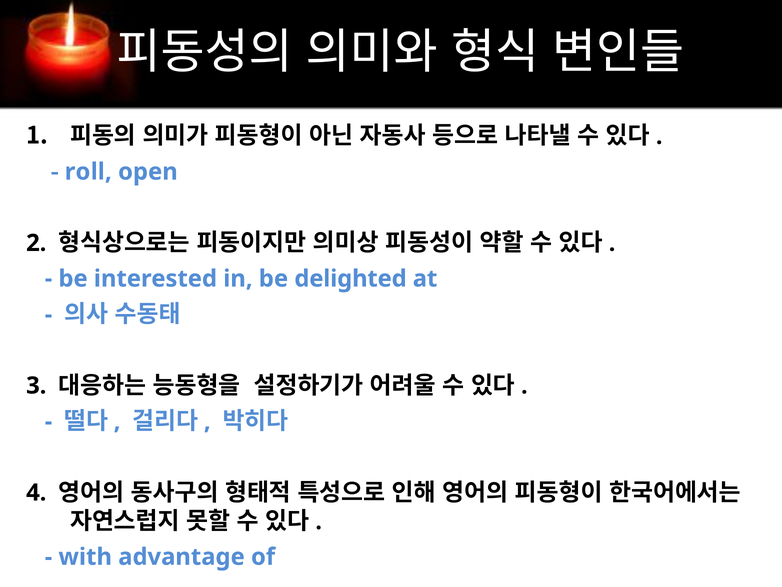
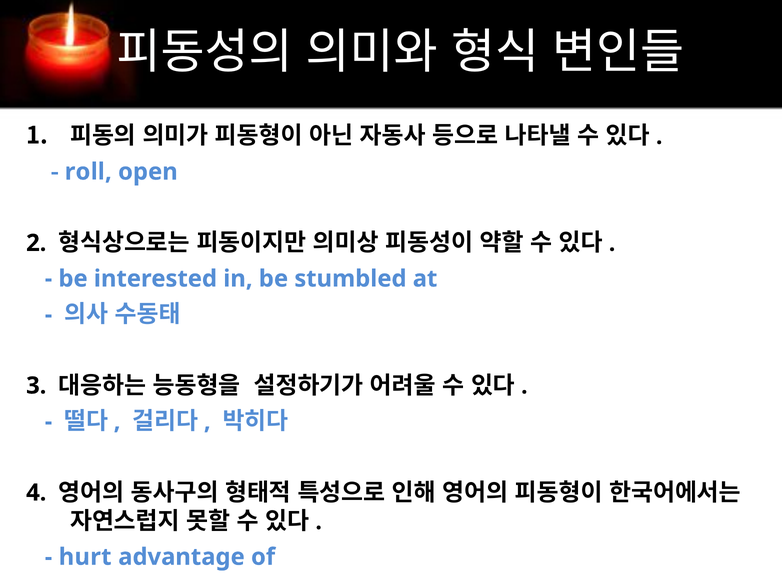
delighted: delighted -> stumbled (350, 278)
with: with -> hurt (85, 556)
